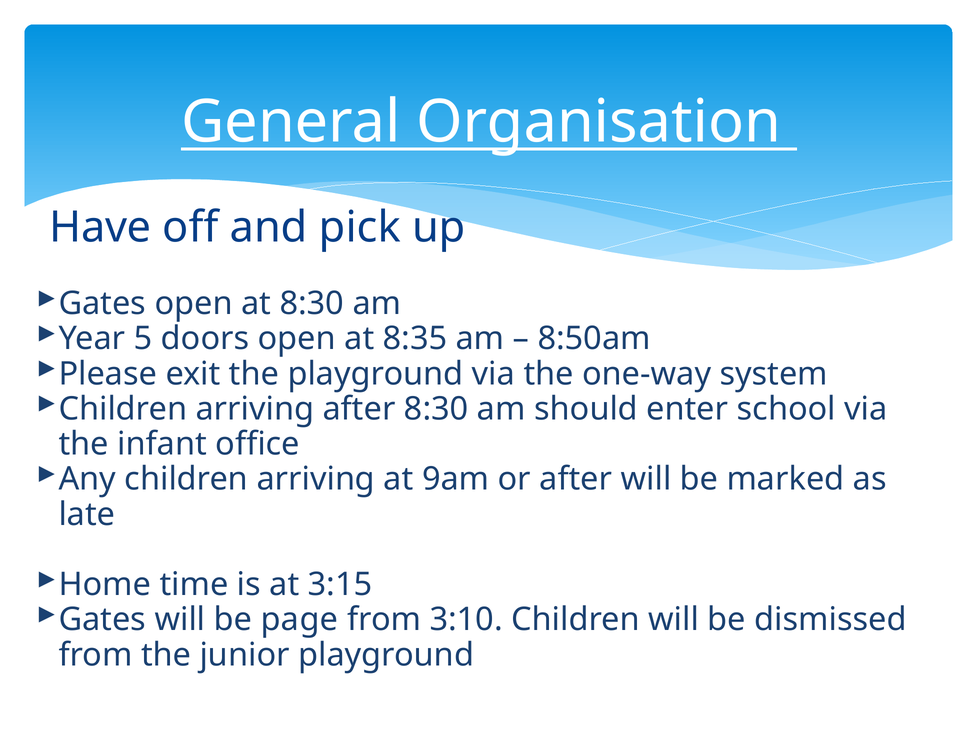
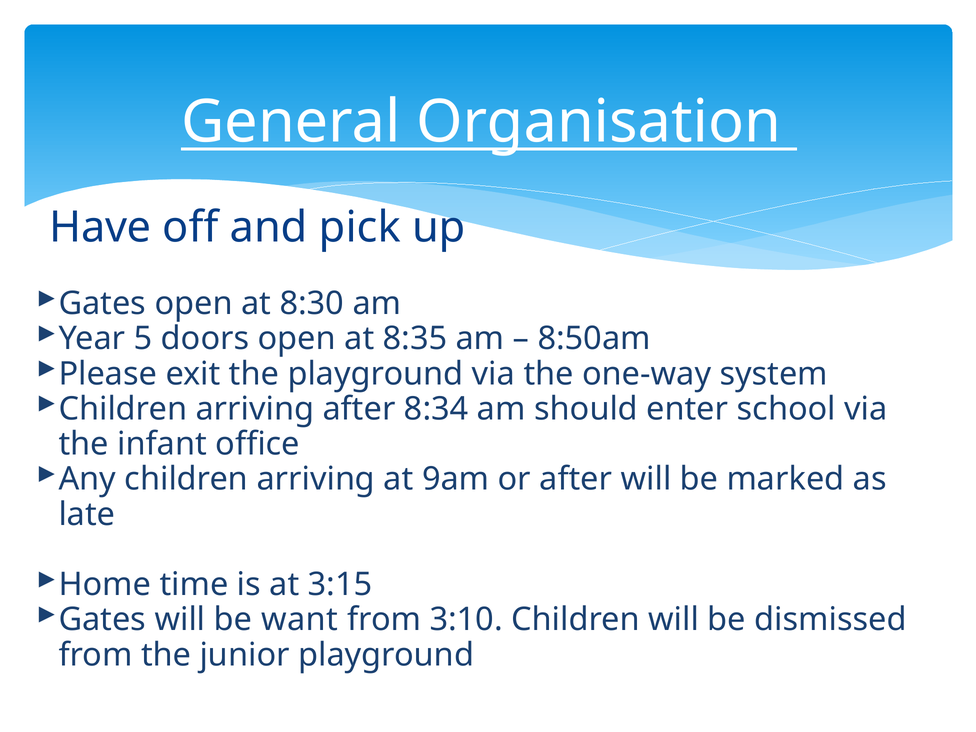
after 8:30: 8:30 -> 8:34 (436, 409)
page: page -> want (299, 620)
